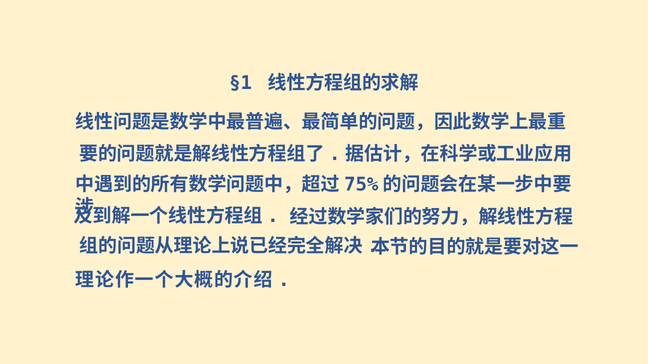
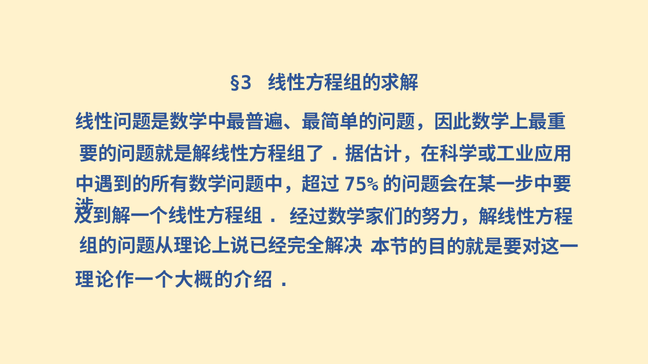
§1: §1 -> §3 (241, 83)
